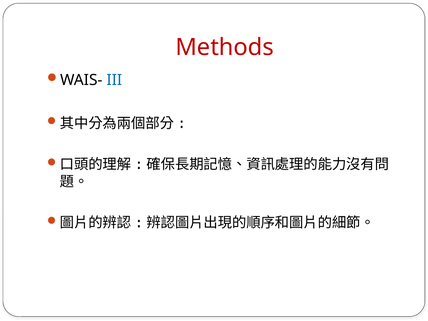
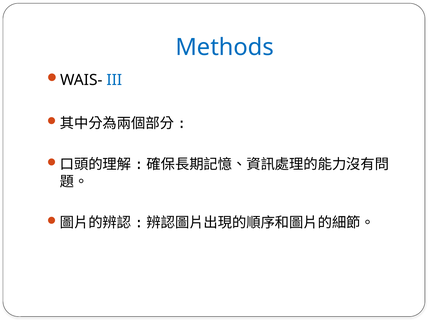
Methods colour: red -> blue (225, 47)
